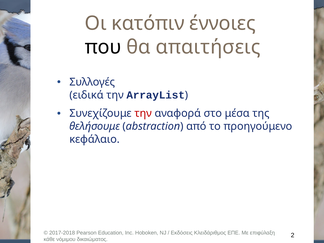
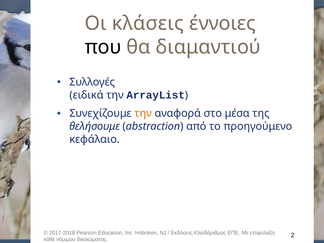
κατόπιν: κατόπιν -> κλάσεις (148, 23)
απαιτήσεις: απαιτήσεις -> διαμαντιού (208, 47)
την colour: red -> orange (143, 113)
